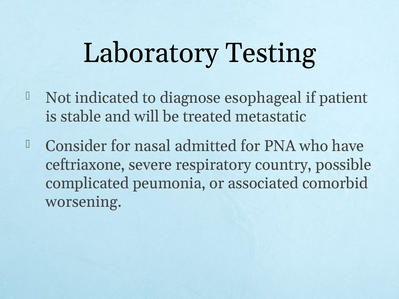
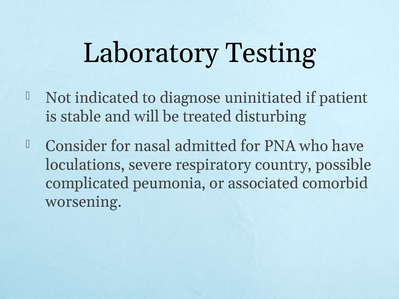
esophageal: esophageal -> uninitiated (263, 98)
metastatic: metastatic -> disturbing (271, 117)
ceftriaxone: ceftriaxone -> loculations (85, 165)
